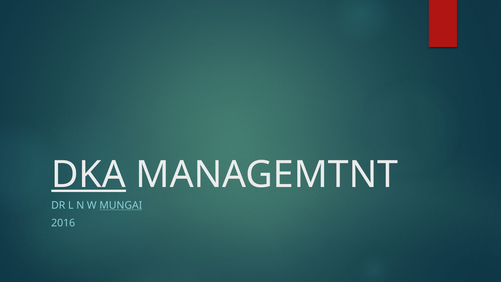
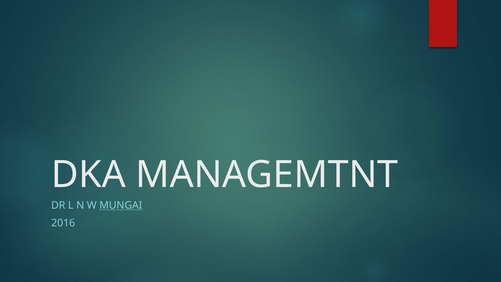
DKA underline: present -> none (89, 175)
